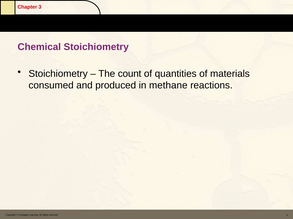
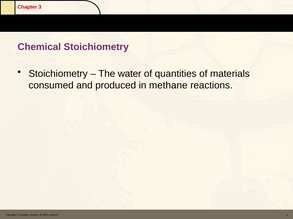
count: count -> water (130, 74)
